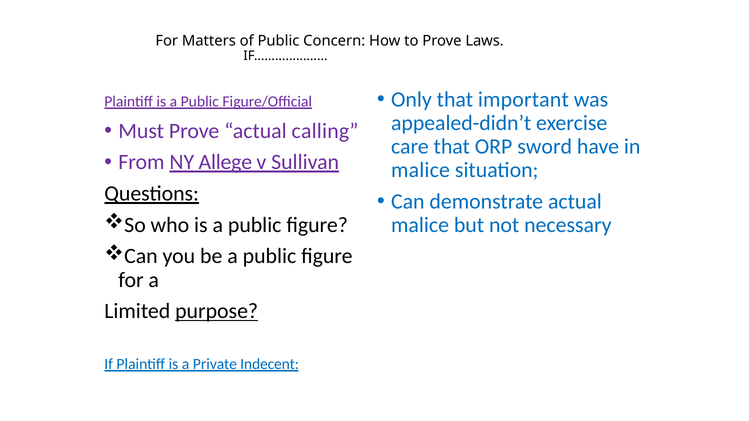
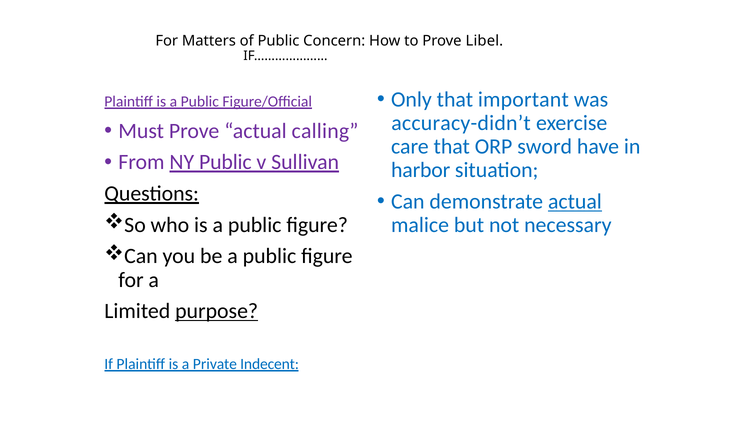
Laws: Laws -> Libel (484, 41)
appealed-didn’t: appealed-didn’t -> accuracy-didn’t (461, 123)
NY Allege: Allege -> Public (225, 162)
malice: malice -> harbor (421, 170)
actual underline: none -> present (575, 202)
